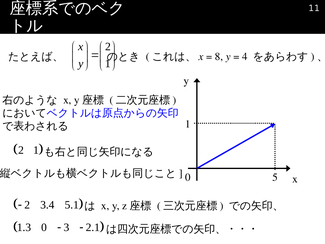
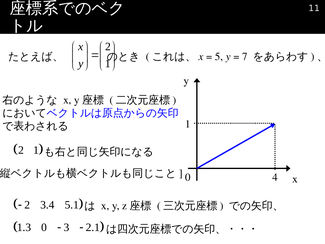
8: 8 -> 5 (219, 56)
4: 4 -> 7 (245, 56)
5: 5 -> 4 (275, 177)
